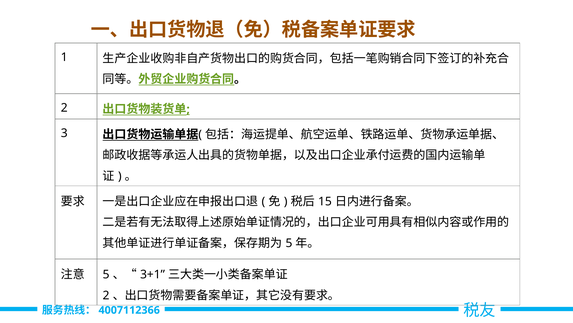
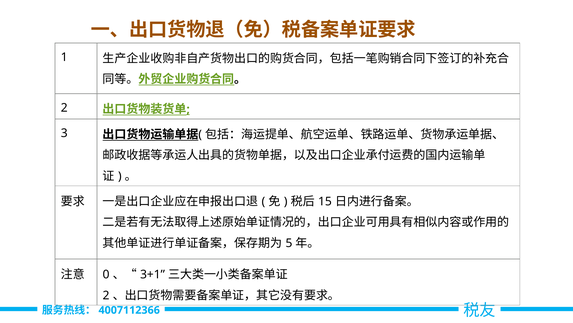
5: 5 -> 0 (106, 274)
